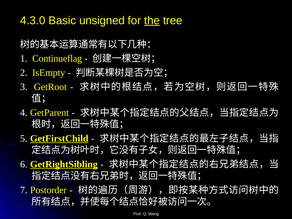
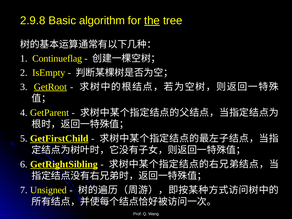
4.3.0: 4.3.0 -> 2.9.8 (33, 21)
unsigned: unsigned -> algorithm (102, 21)
GetRoot underline: none -> present (50, 87)
Postorder: Postorder -> Unsigned (48, 190)
